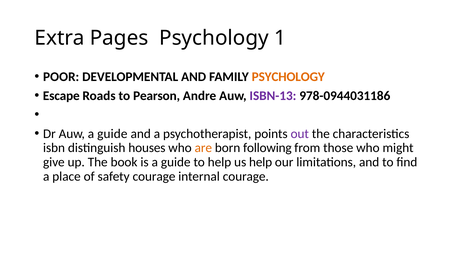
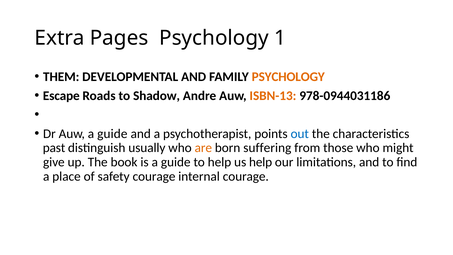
POOR: POOR -> THEM (61, 77)
Pearson: Pearson -> Shadow (157, 96)
ISBN-13 colour: purple -> orange (273, 96)
out colour: purple -> blue (300, 134)
isbn: isbn -> past (54, 148)
houses: houses -> usually (147, 148)
following: following -> suffering (267, 148)
